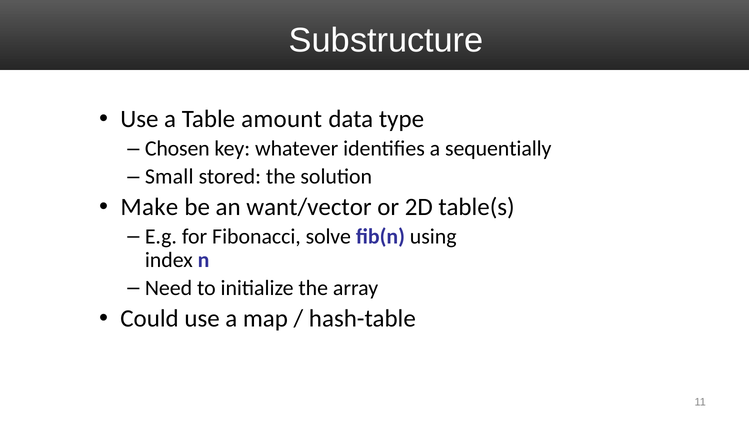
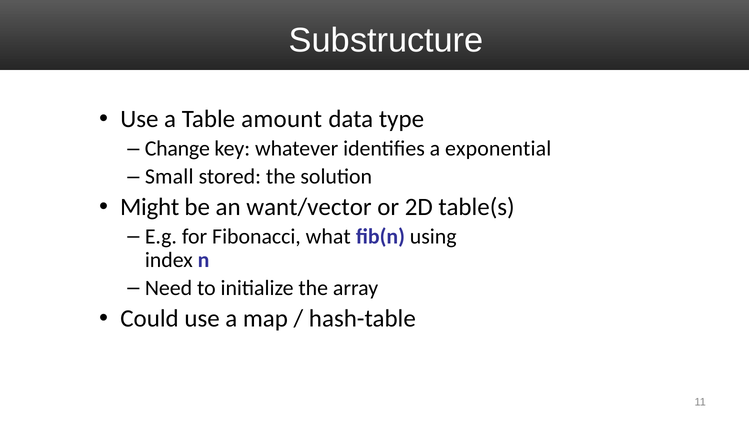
Chosen: Chosen -> Change (177, 149)
sequentially: sequentially -> exponential (498, 149)
Make: Make -> Might (150, 207)
solve: solve -> what (328, 237)
